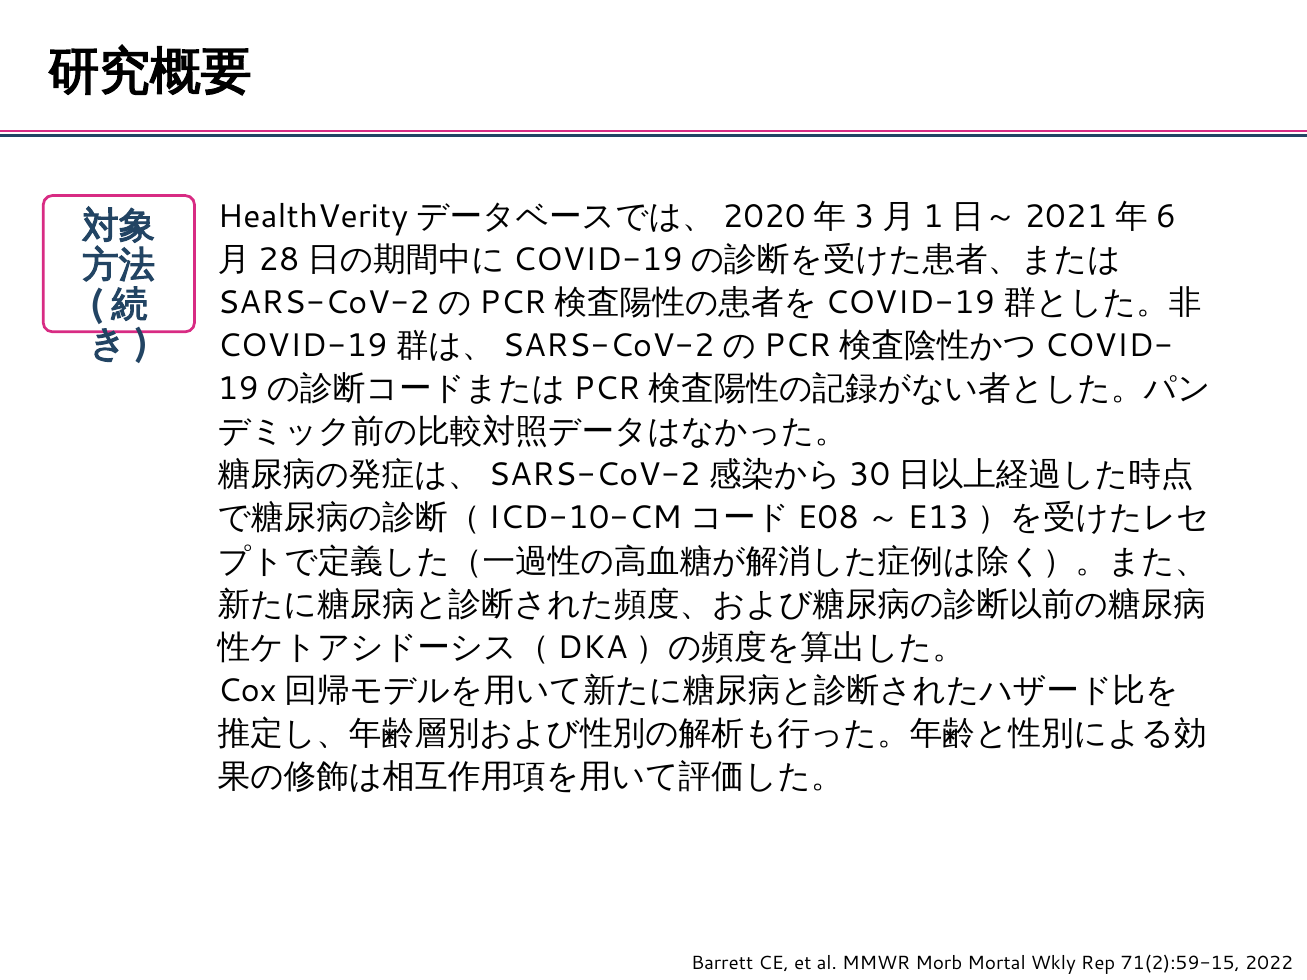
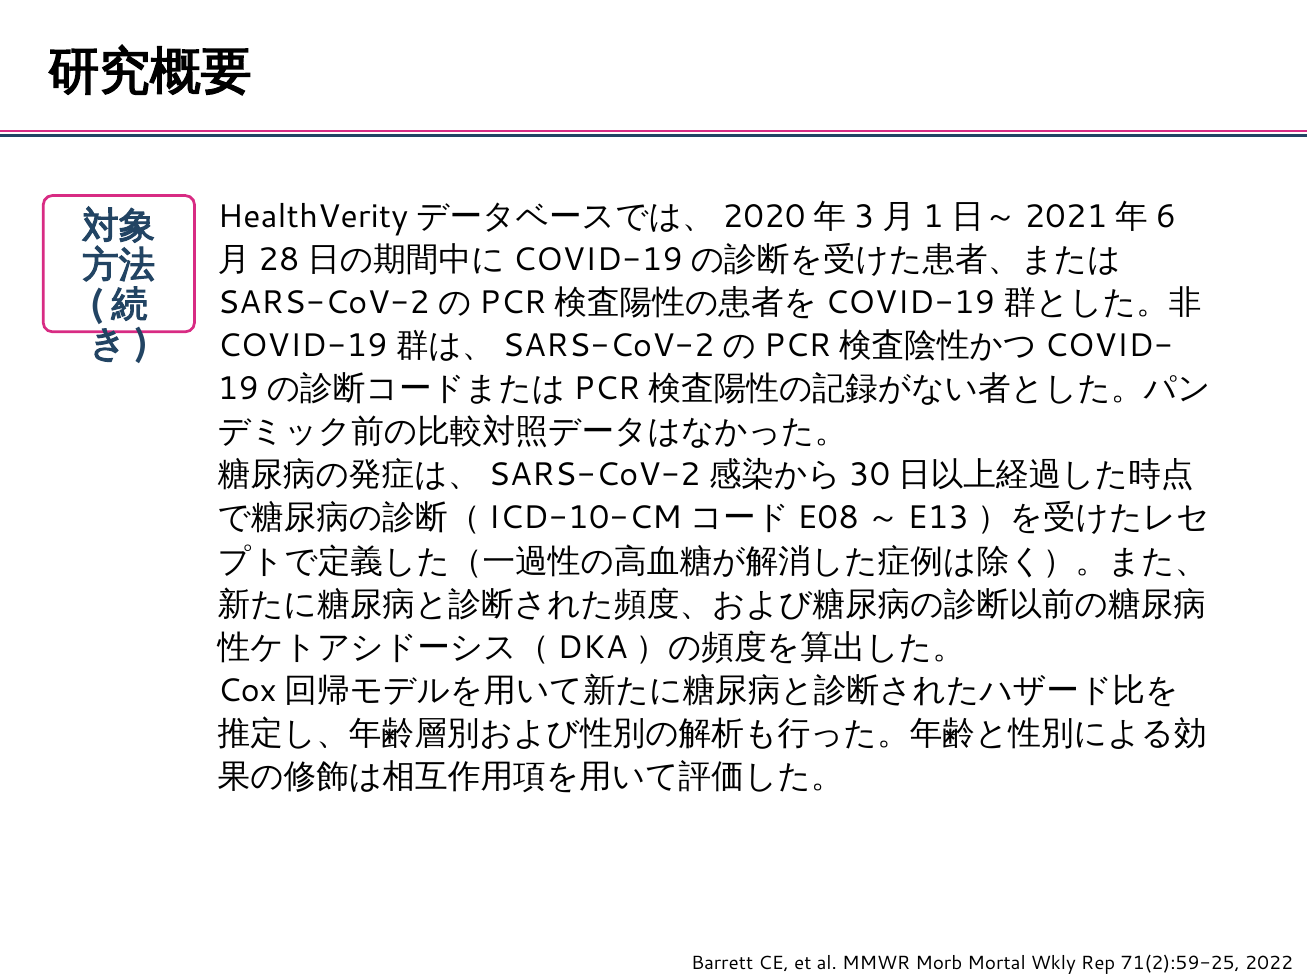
71(2):59-15: 71(2):59-15 -> 71(2):59-25 (1180, 964)
